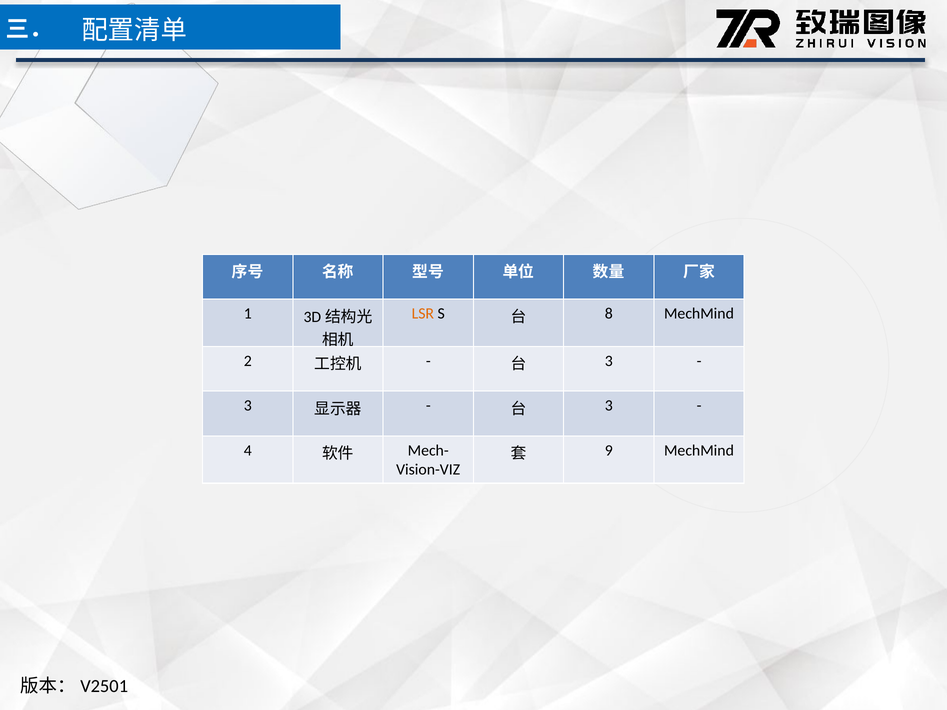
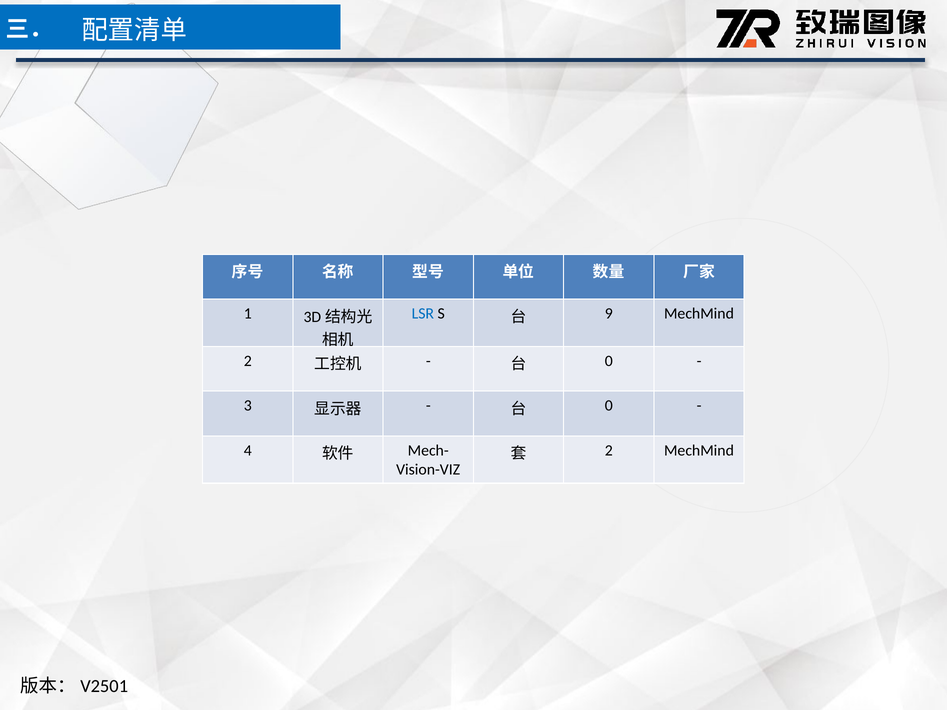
LSR colour: orange -> blue (423, 314)
8: 8 -> 9 (609, 314)
3: 3 -> 0 (609, 361)
3: 3 -> 0 (609, 406)
9: 9 -> 2 (609, 451)
